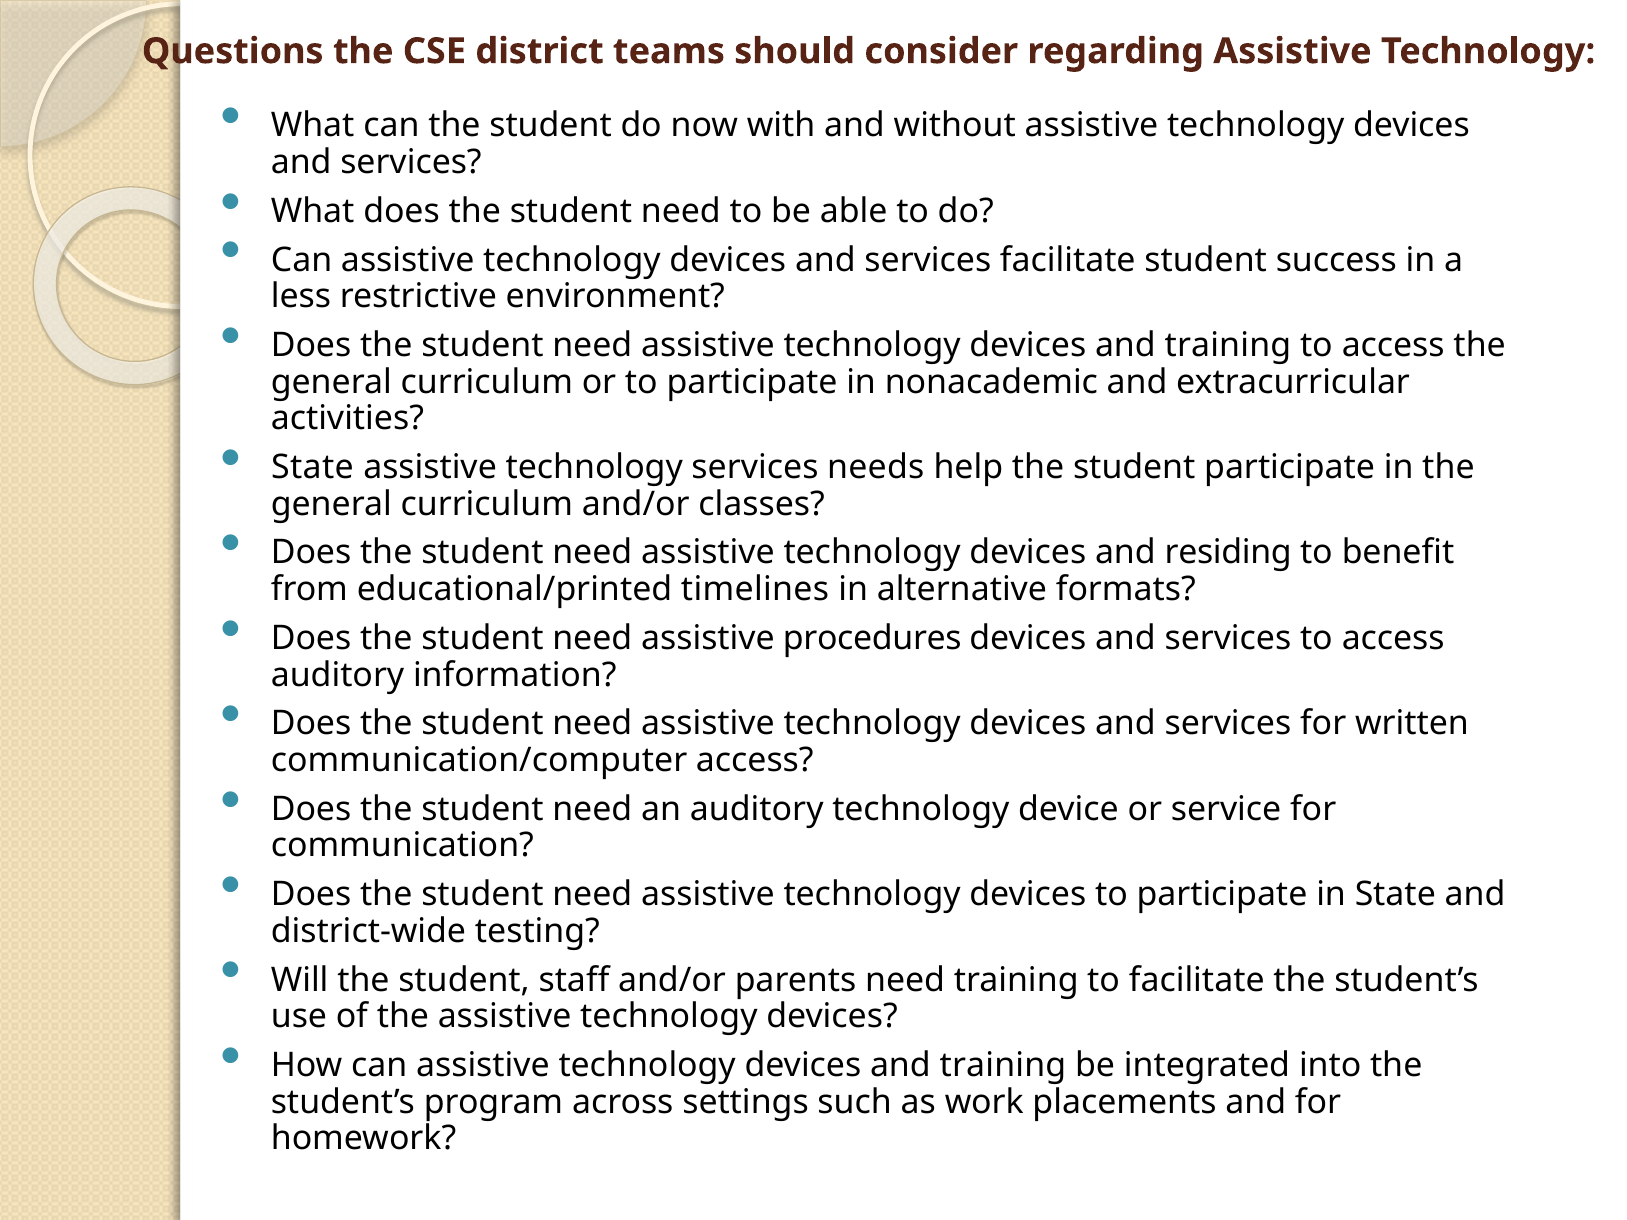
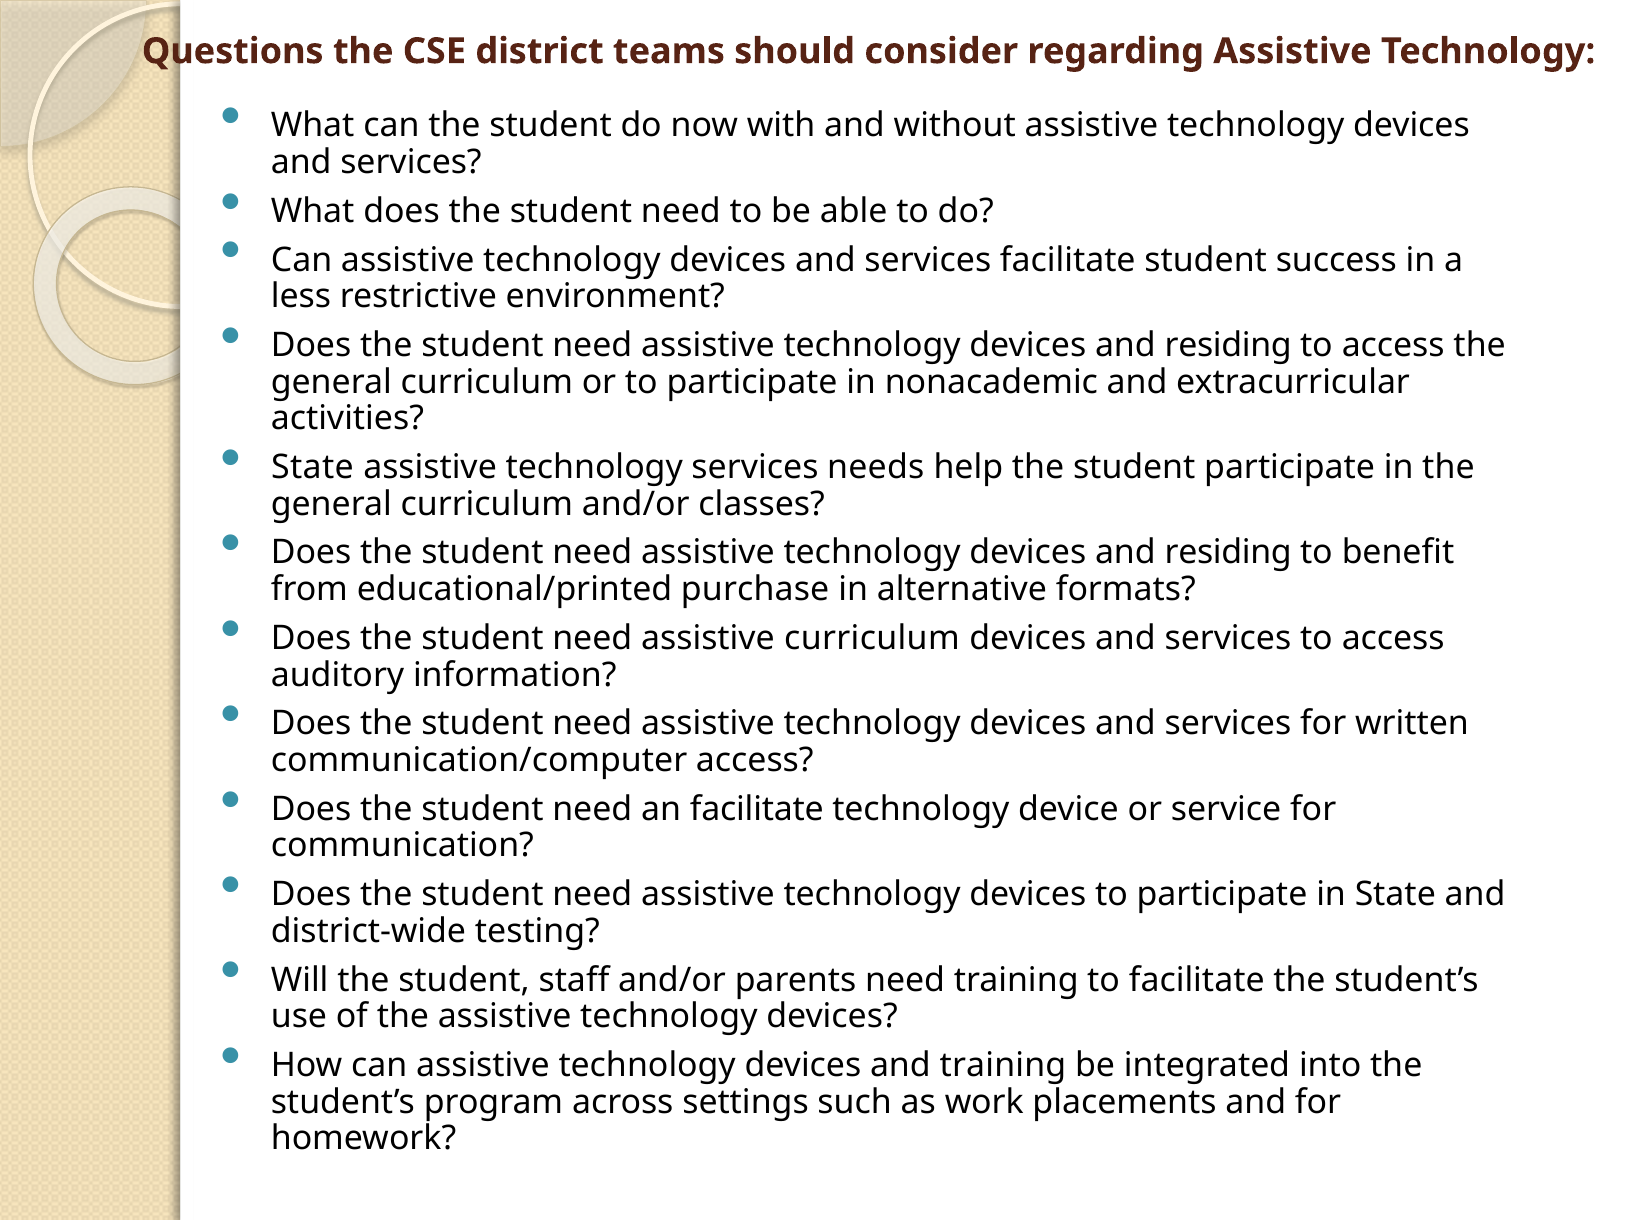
training: training -> residing (1228, 345)
timelines: timelines -> purchase (755, 590)
assistive procedures: procedures -> curriculum (872, 638)
an auditory: auditory -> facilitate (757, 809)
